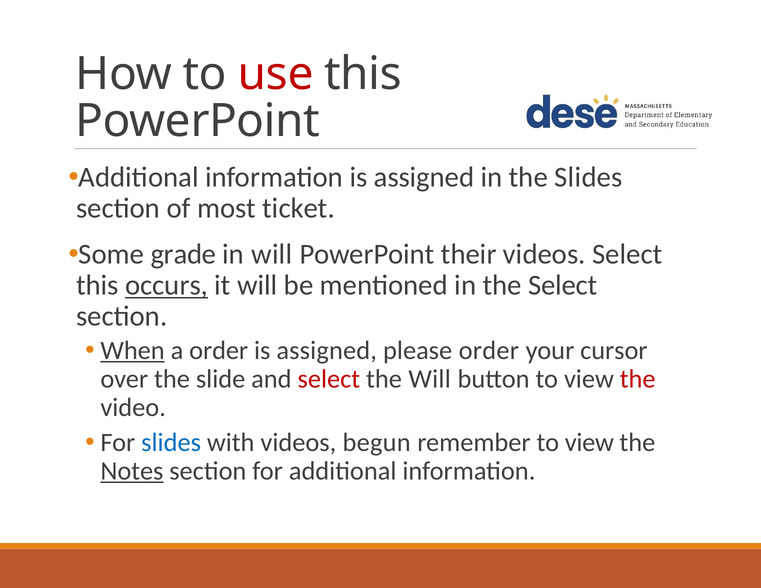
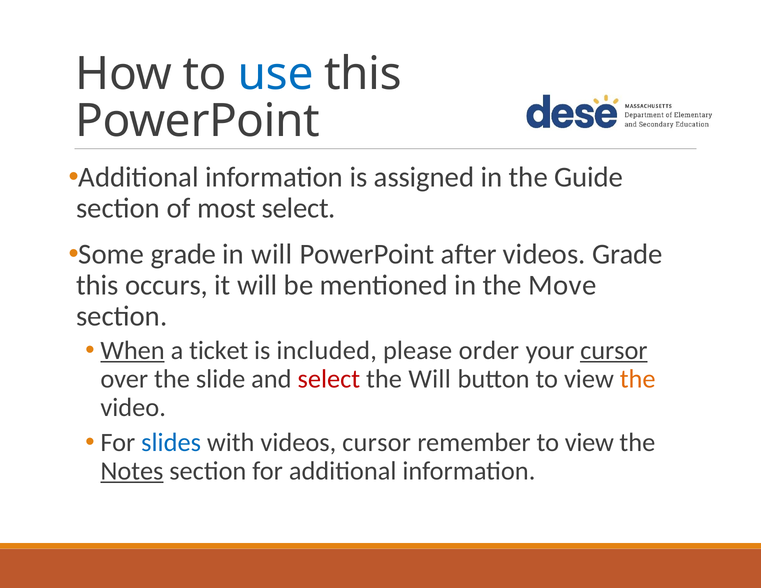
use colour: red -> blue (276, 74)
the Slides: Slides -> Guide (589, 177)
most ticket: ticket -> select (299, 208)
their: their -> after (469, 254)
videos Select: Select -> Grade (627, 254)
occurs underline: present -> none (167, 285)
the Select: Select -> Move (562, 285)
a order: order -> ticket (219, 351)
assigned: assigned -> included (327, 351)
cursor underline: none -> present (614, 351)
the colour: red -> orange (638, 379)
videos begun: begun -> cursor (377, 443)
